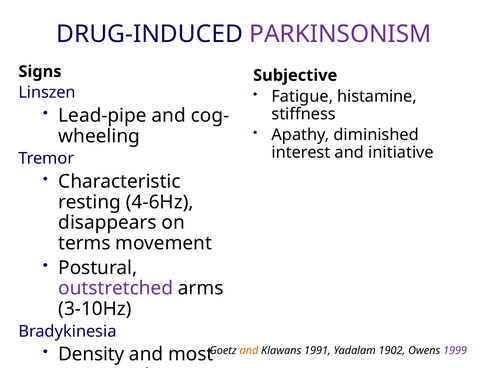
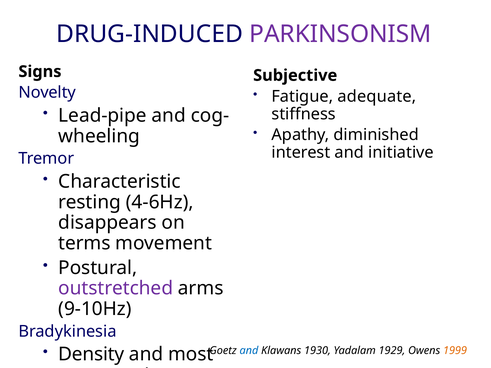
Linszen: Linszen -> Novelty (47, 93)
histamine: histamine -> adequate (377, 96)
3-10Hz: 3-10Hz -> 9-10Hz (95, 309)
and colour: orange -> blue (249, 351)
1991: 1991 -> 1930 (317, 351)
1902: 1902 -> 1929 (392, 351)
1999 colour: purple -> orange (455, 351)
